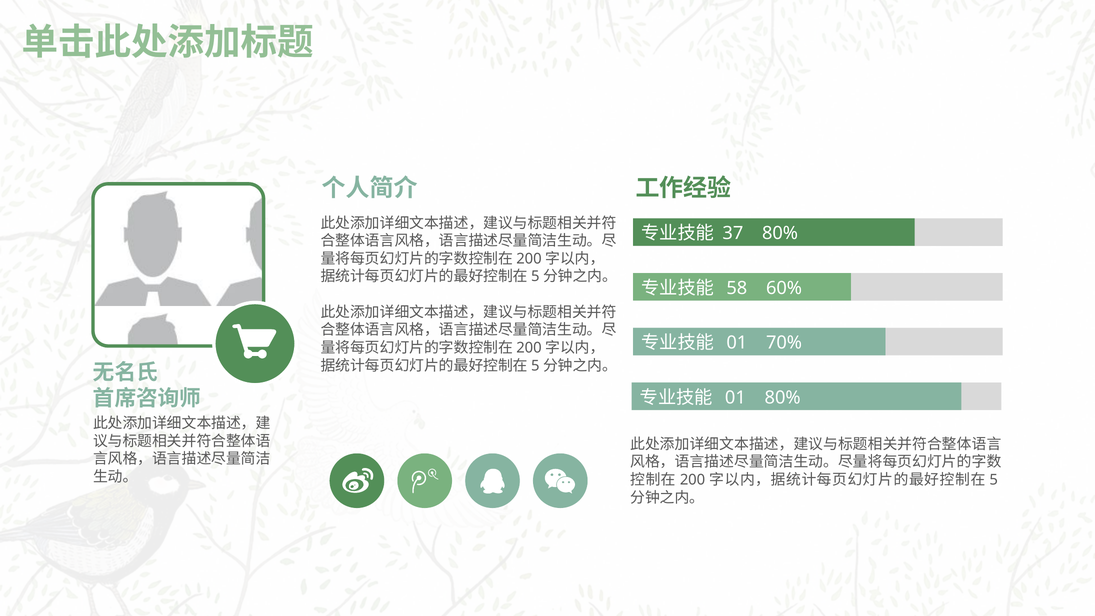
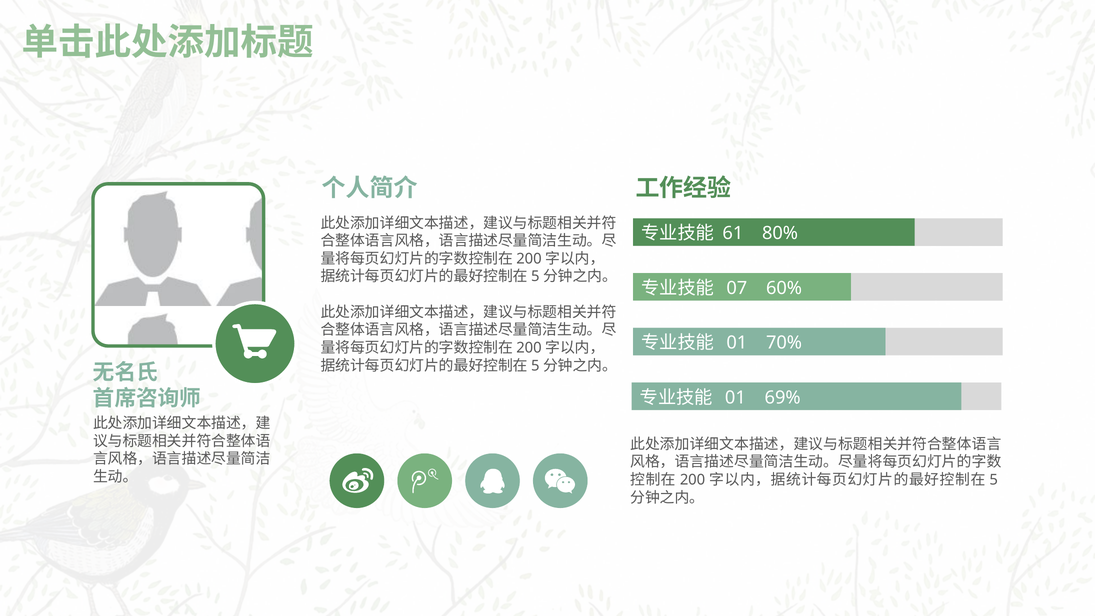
37: 37 -> 61 (733, 233)
58: 58 -> 07 (737, 288)
01 80%: 80% -> 69% (783, 397)
